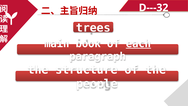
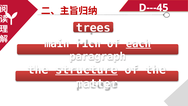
D---32: D---32 -> D---45 (154, 8)
book: book -> rich (88, 44)
structure underline: none -> present (86, 70)
people: people -> matter (97, 84)
